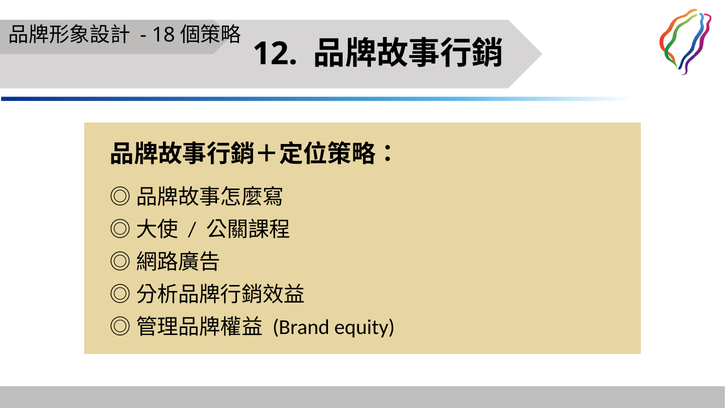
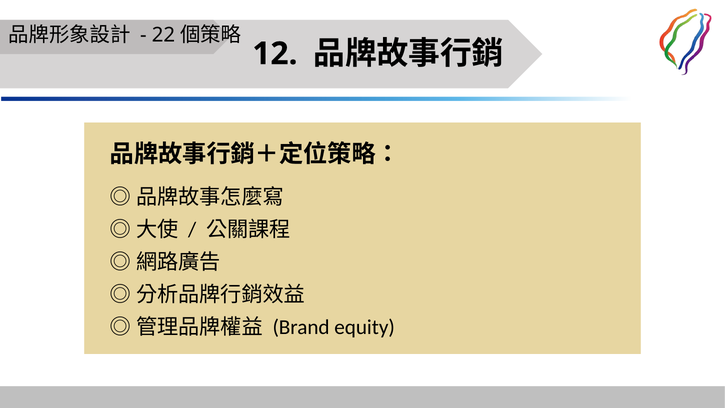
18: 18 -> 22 (163, 35)
